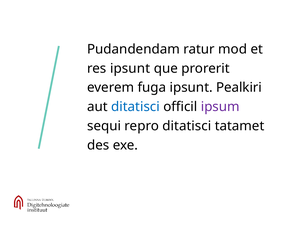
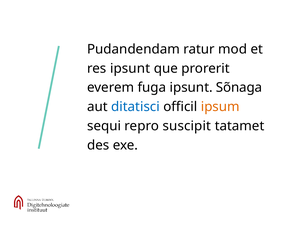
Pealkiri: Pealkiri -> Sõnaga (239, 88)
ipsum colour: purple -> orange (220, 107)
repro ditatisci: ditatisci -> suscipit (187, 126)
